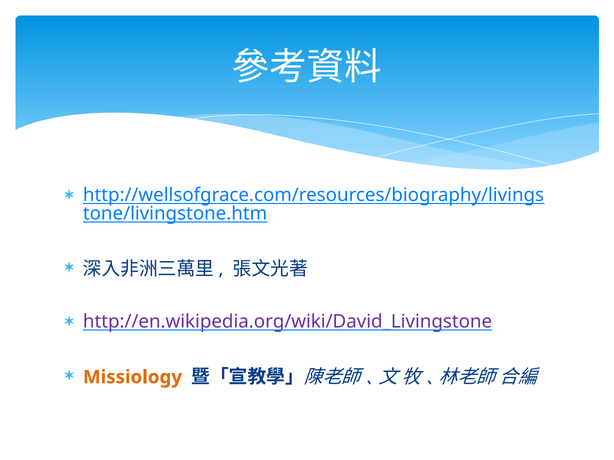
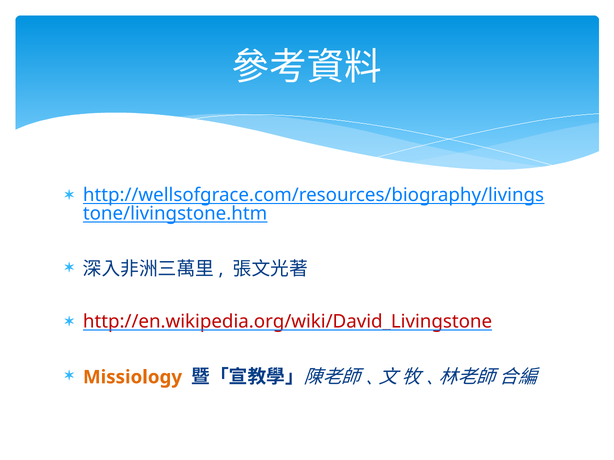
http://en.wikipedia.org/wiki/David_Livingstone colour: purple -> red (288, 322)
